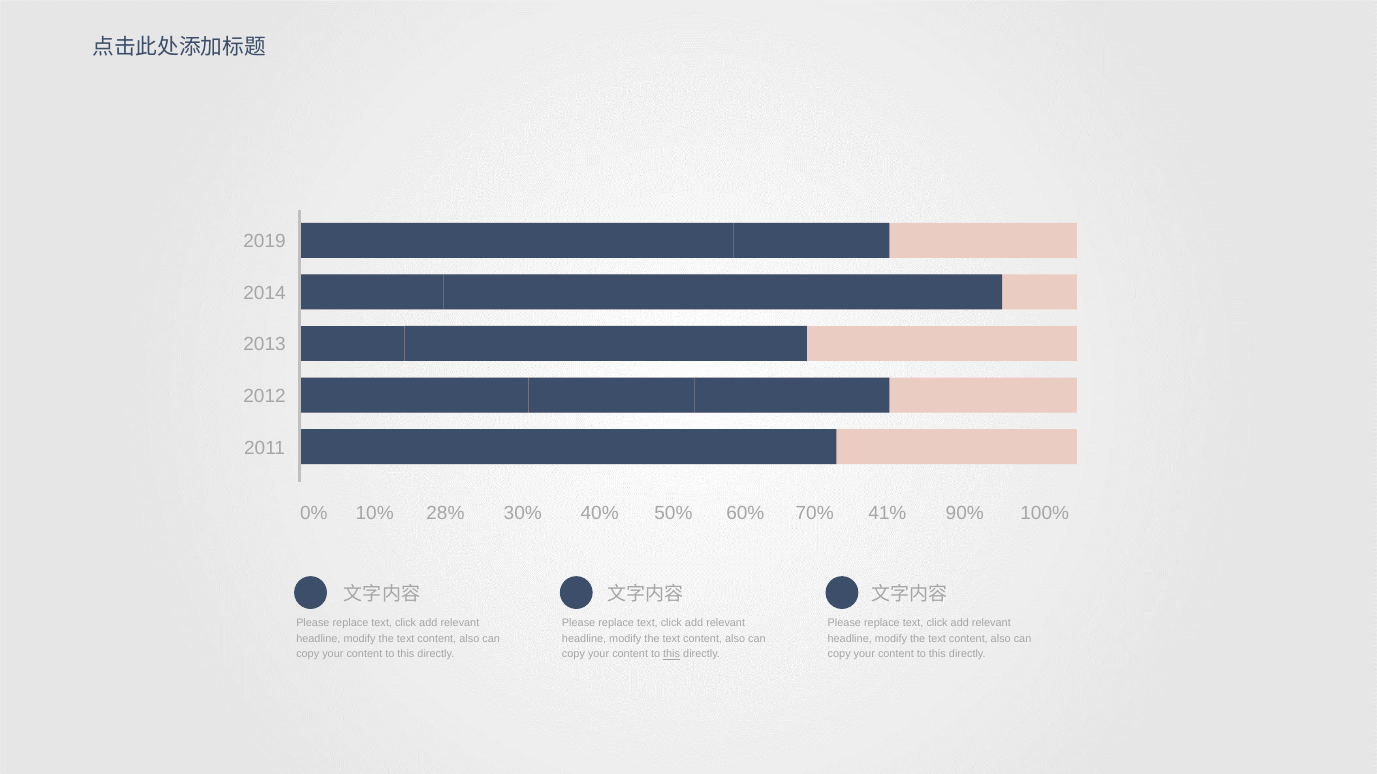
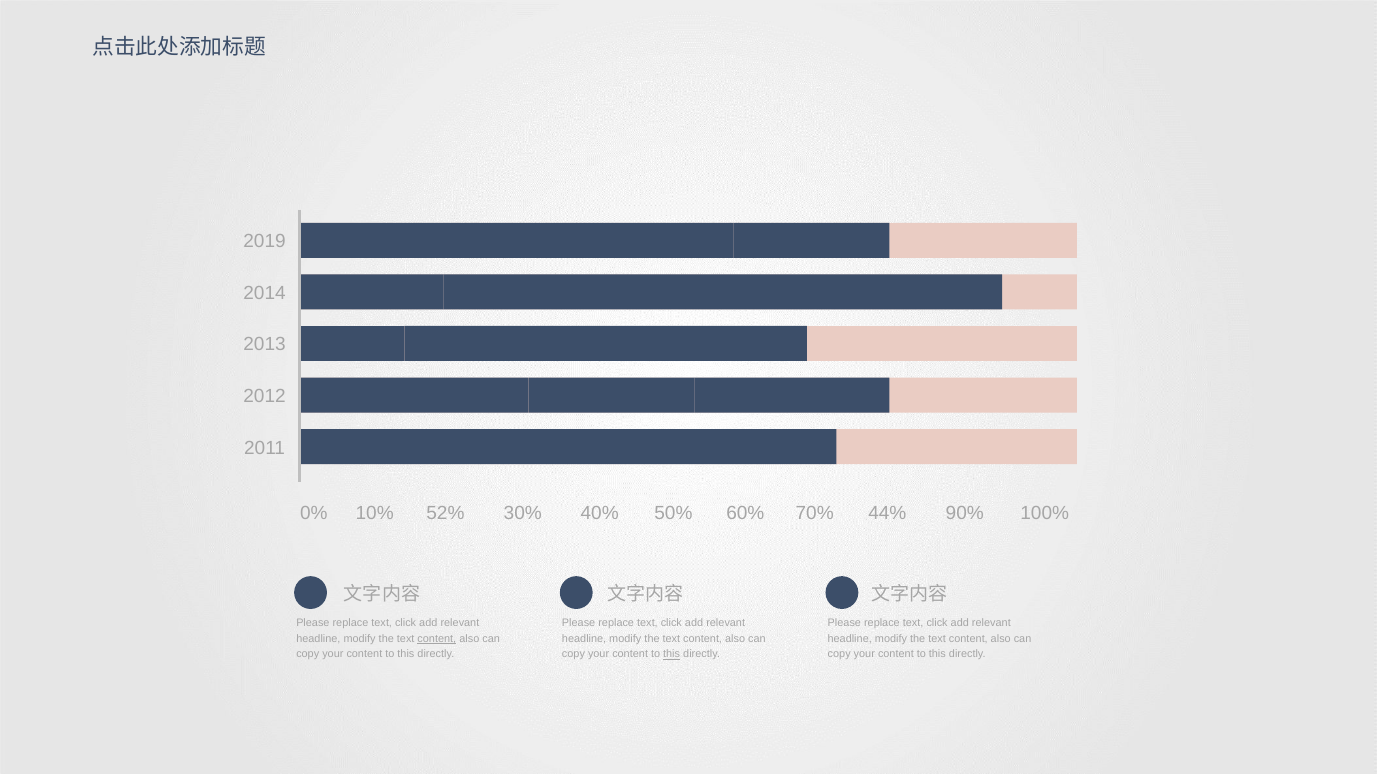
28%: 28% -> 52% (445, 513)
41%: 41% -> 44% (887, 513)
content underline: none -> present (437, 639)
